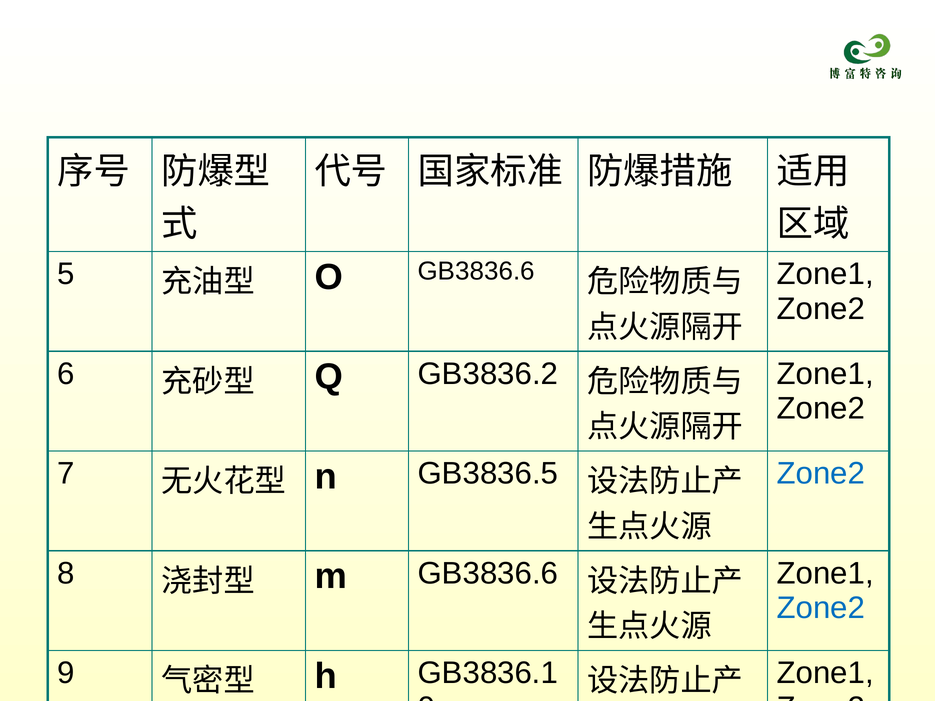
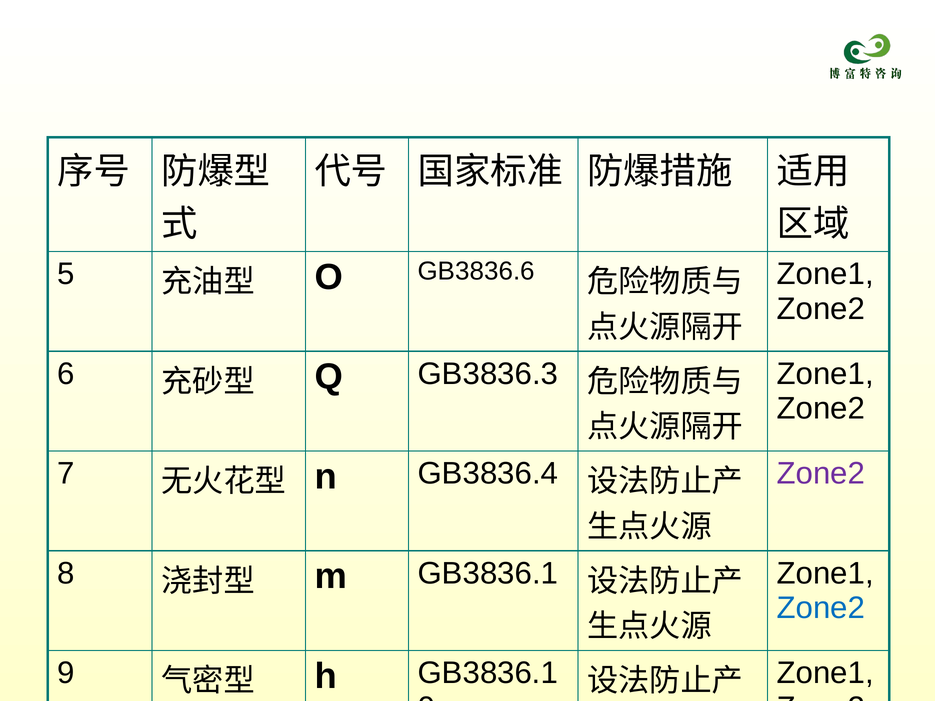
GB3836.2: GB3836.2 -> GB3836.3 (488, 374)
GB3836.5: GB3836.5 -> GB3836.4 (488, 474)
Zone2 colour: blue -> purple (821, 474)
m GB3836.6: GB3836.6 -> GB3836.1 (488, 574)
